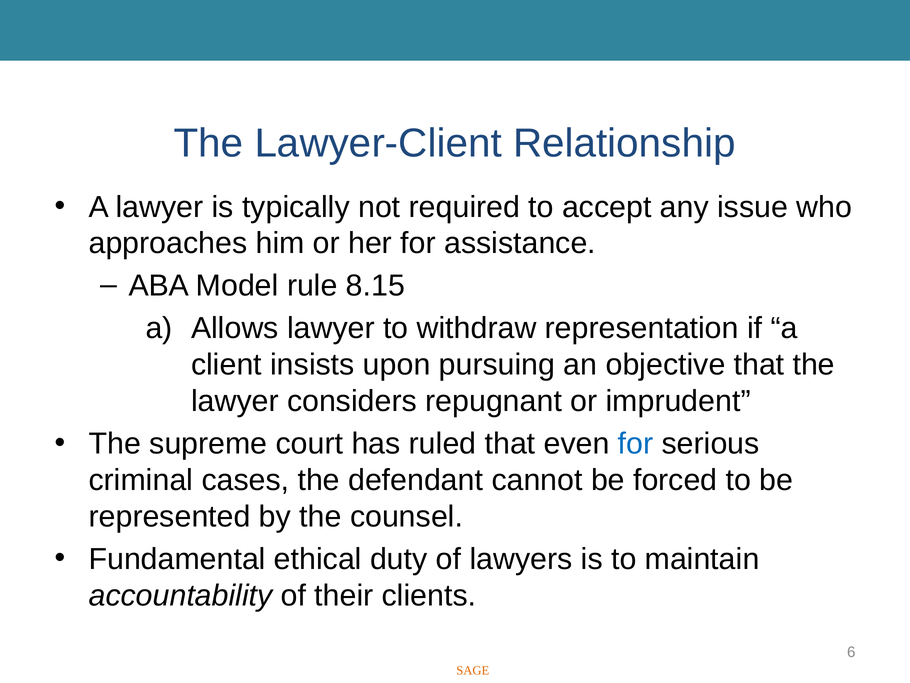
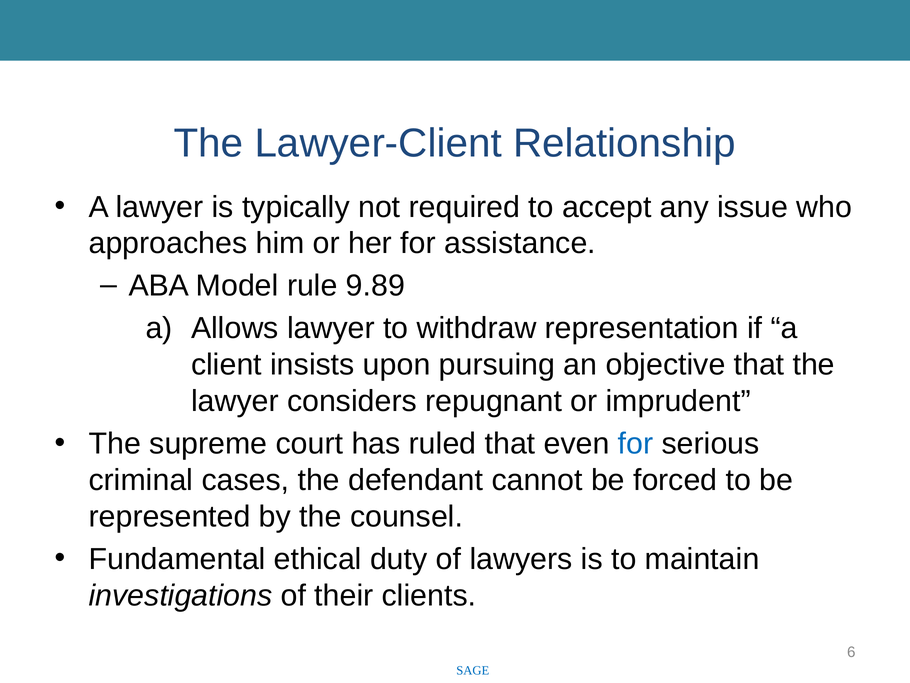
8.15: 8.15 -> 9.89 (375, 286)
accountability: accountability -> investigations (181, 595)
SAGE colour: orange -> blue (473, 670)
